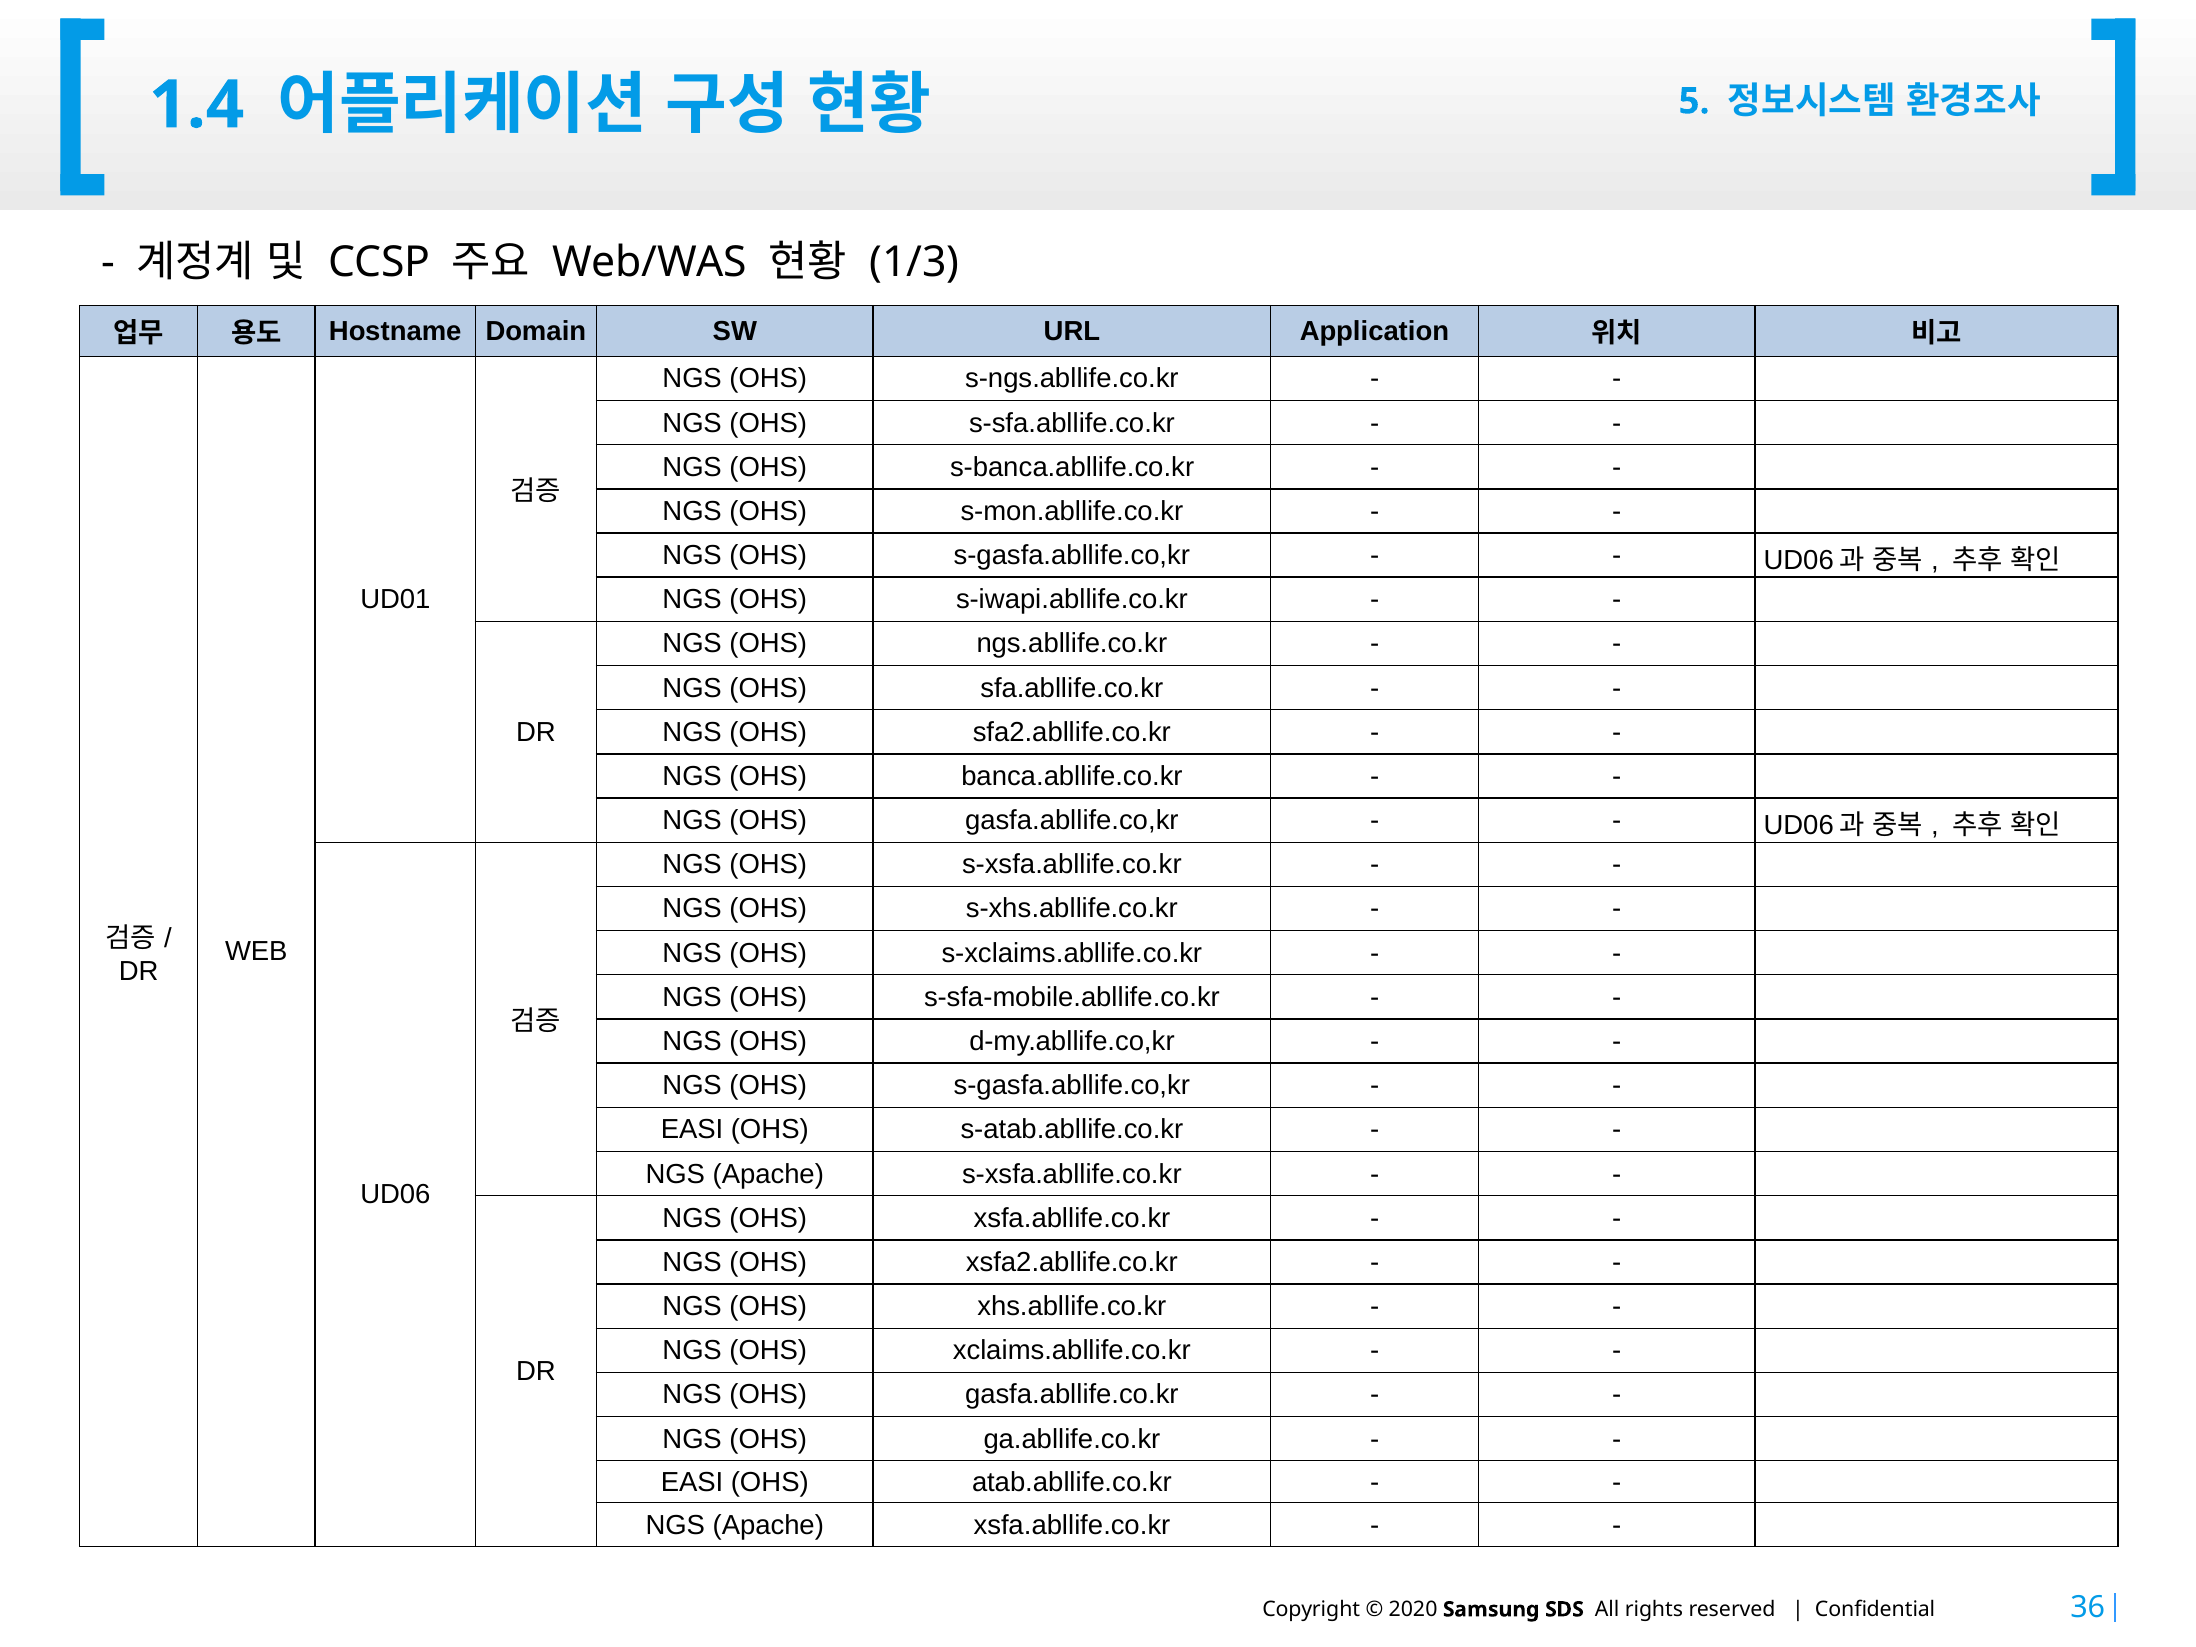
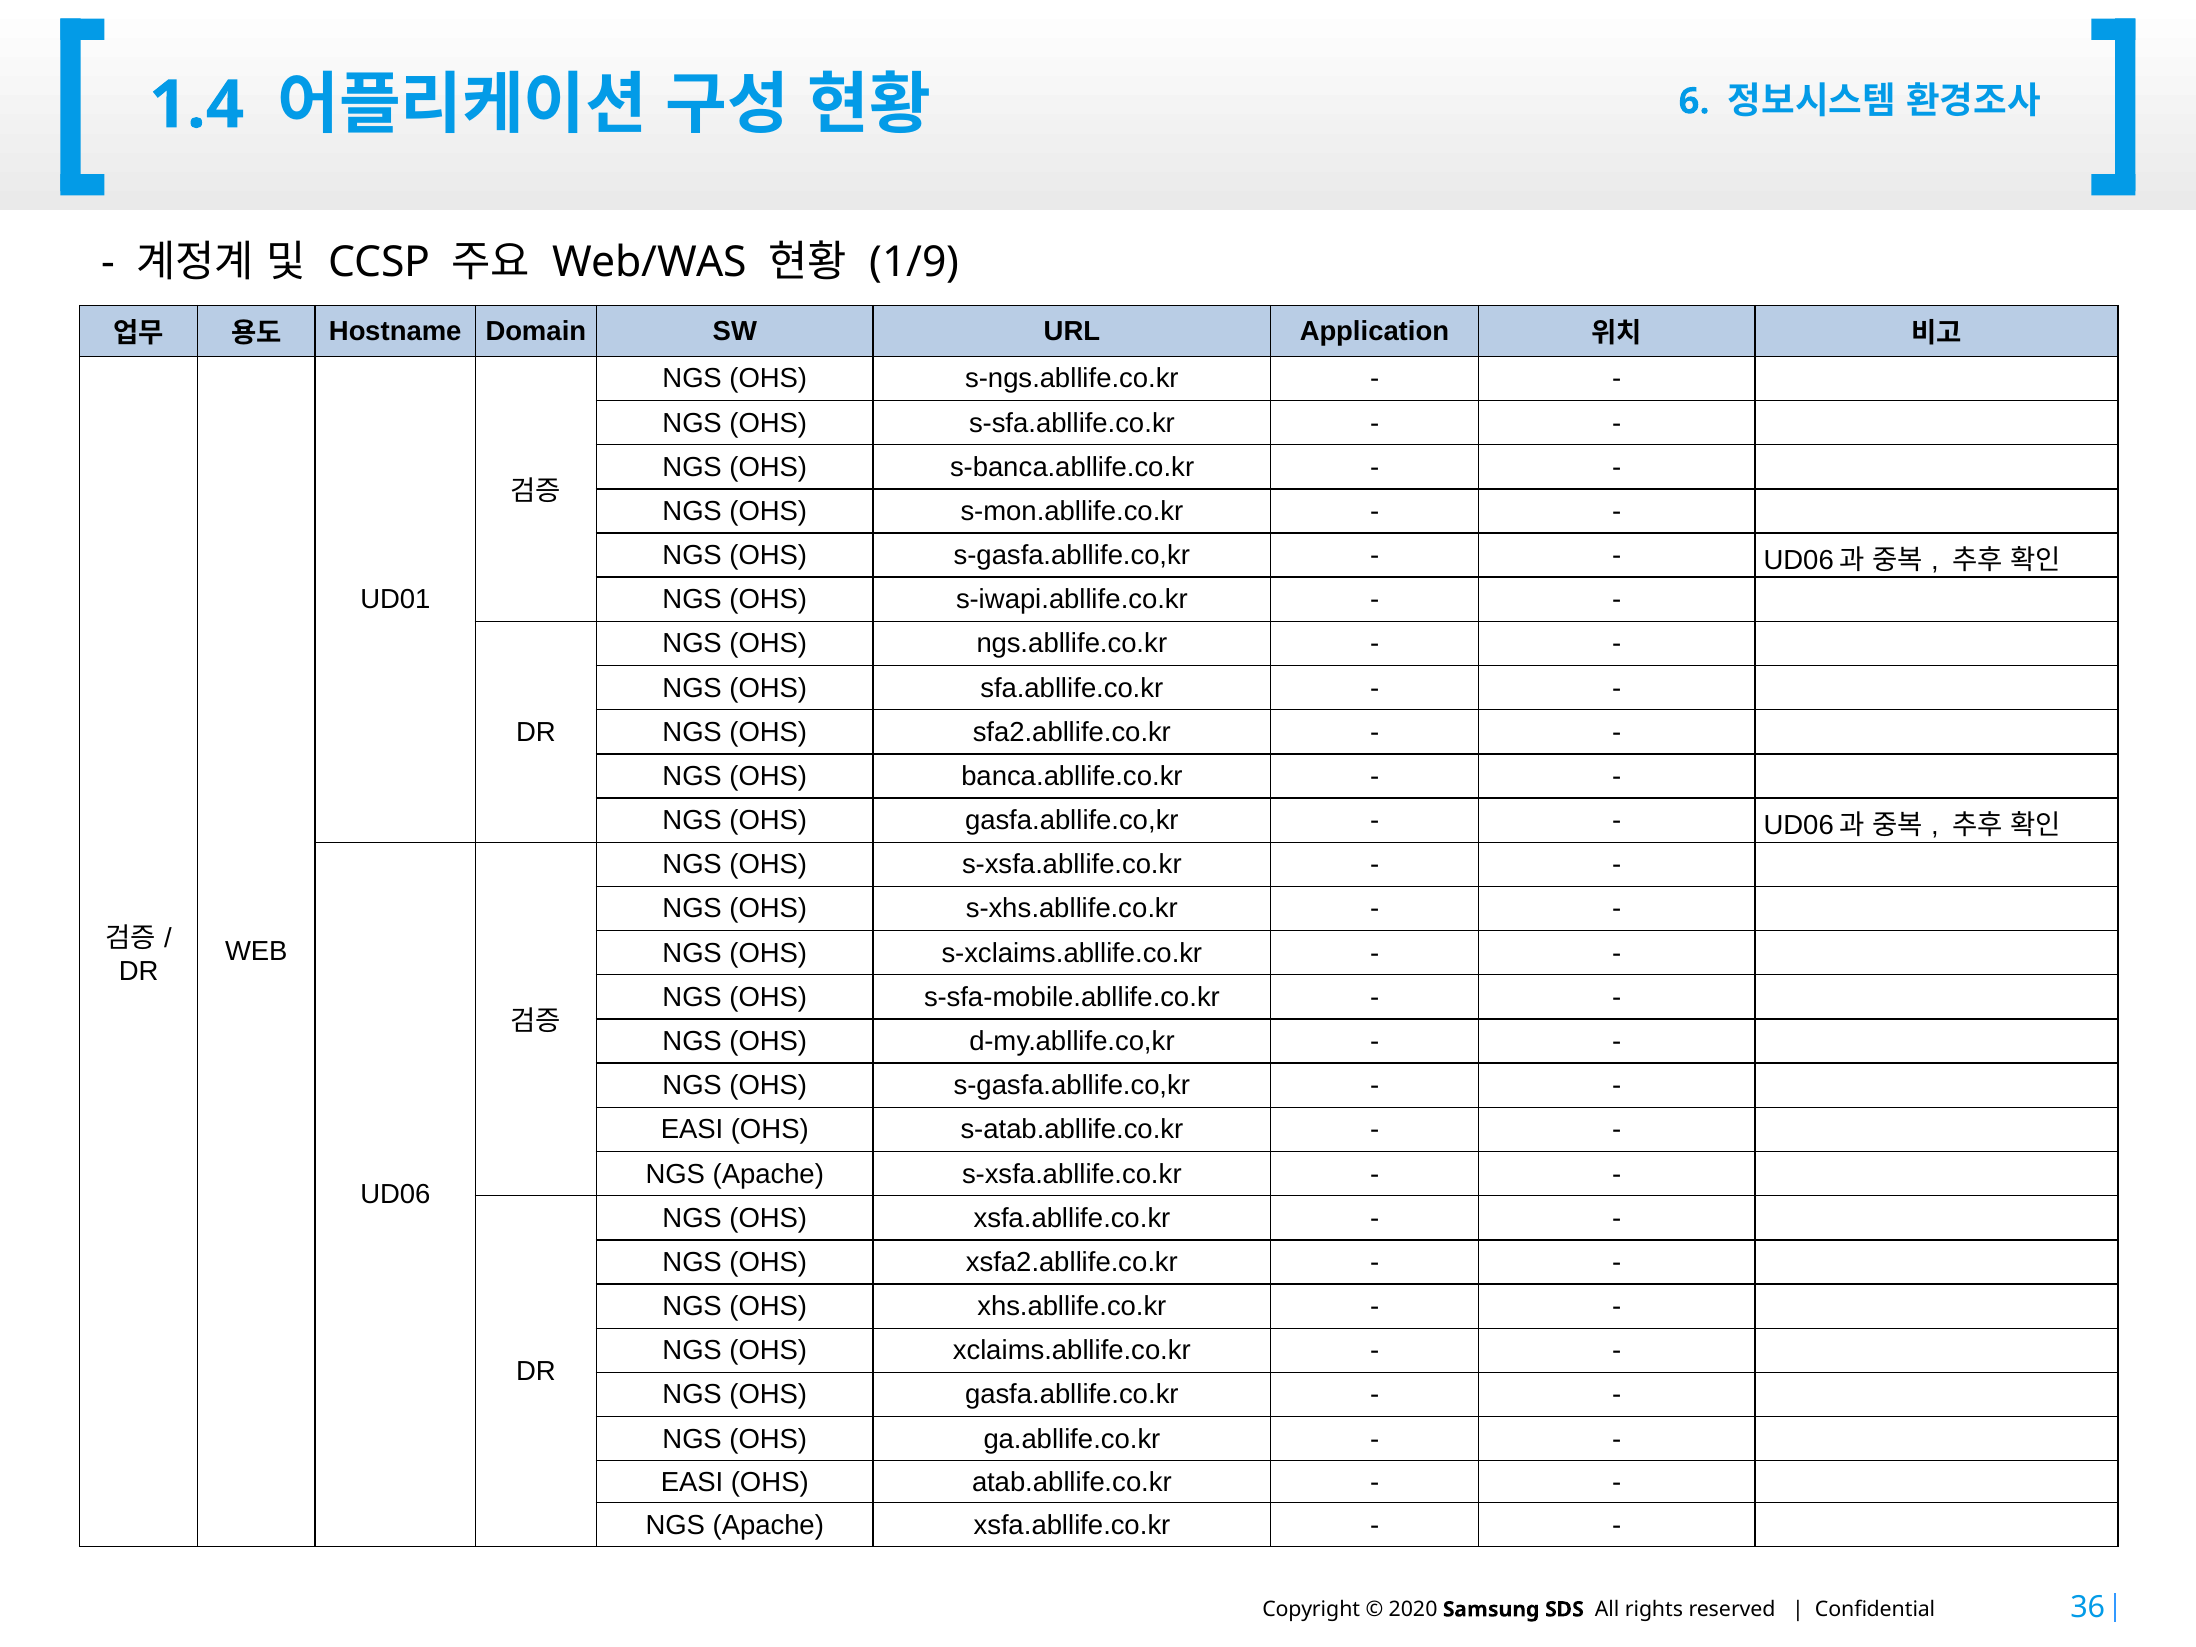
5: 5 -> 6 (1694, 101)
1/3: 1/3 -> 1/9 (914, 263)
